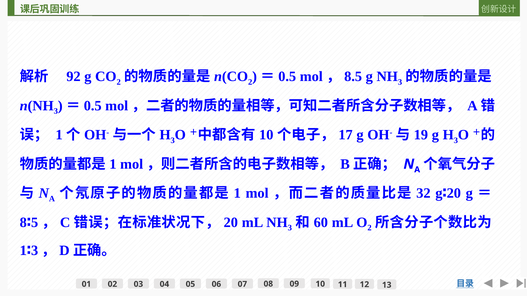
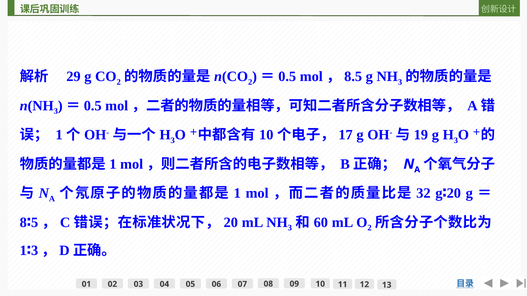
92: 92 -> 29 (73, 77)
